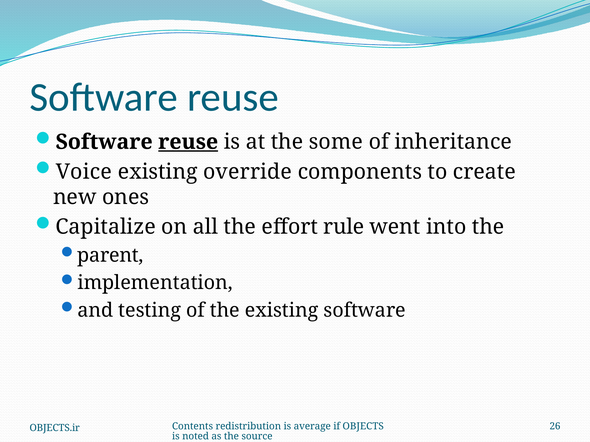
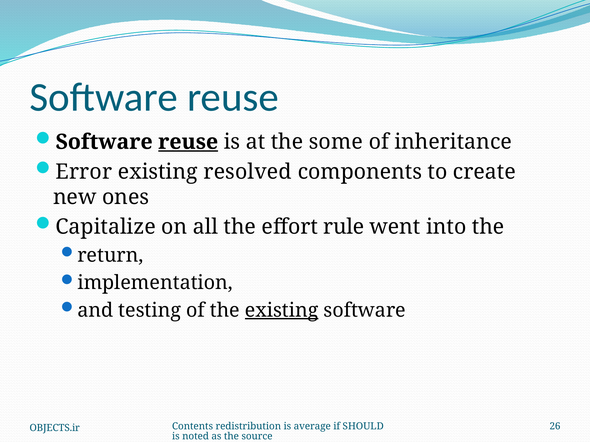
Voice: Voice -> Error (84, 172)
override: override -> resolved (248, 172)
parent: parent -> return (110, 256)
existing underline: none -> present (282, 311)
OBJECTS: OBJECTS -> SHOULD (363, 427)
